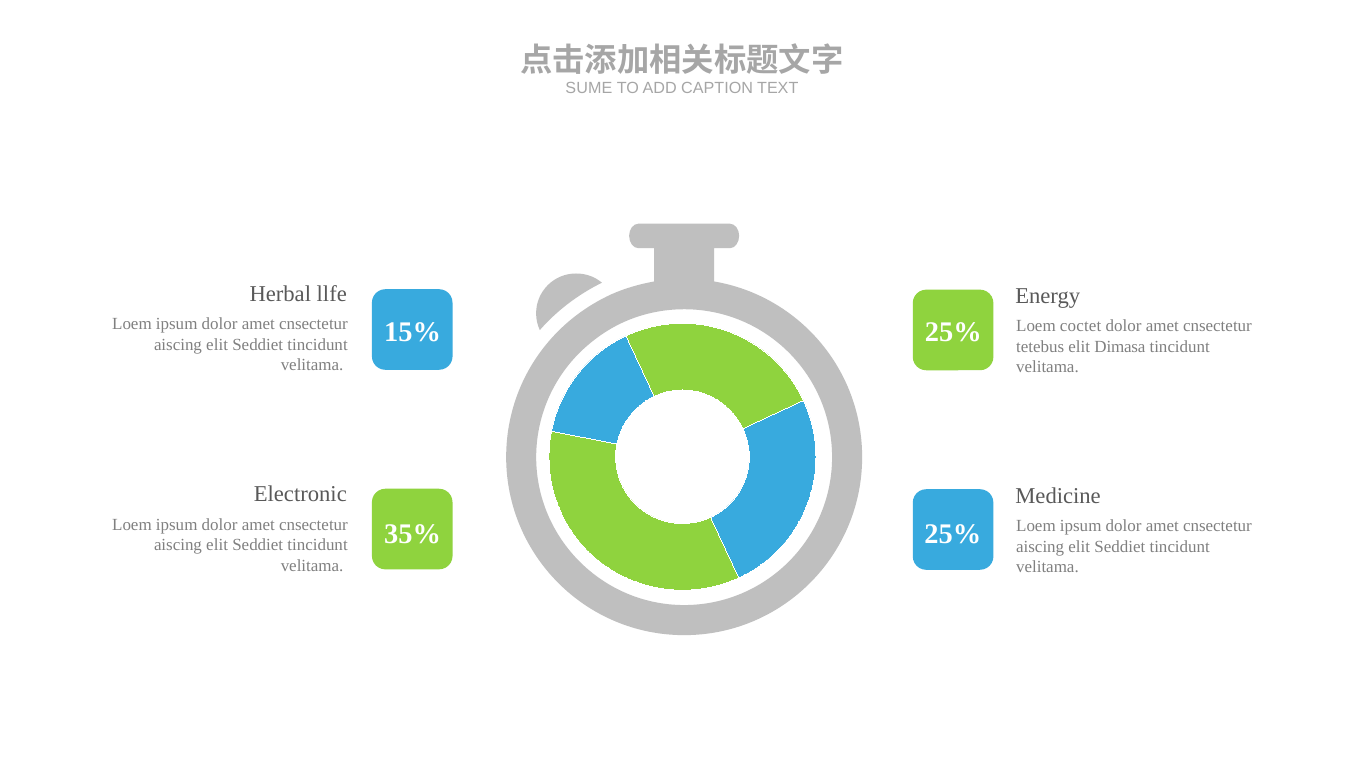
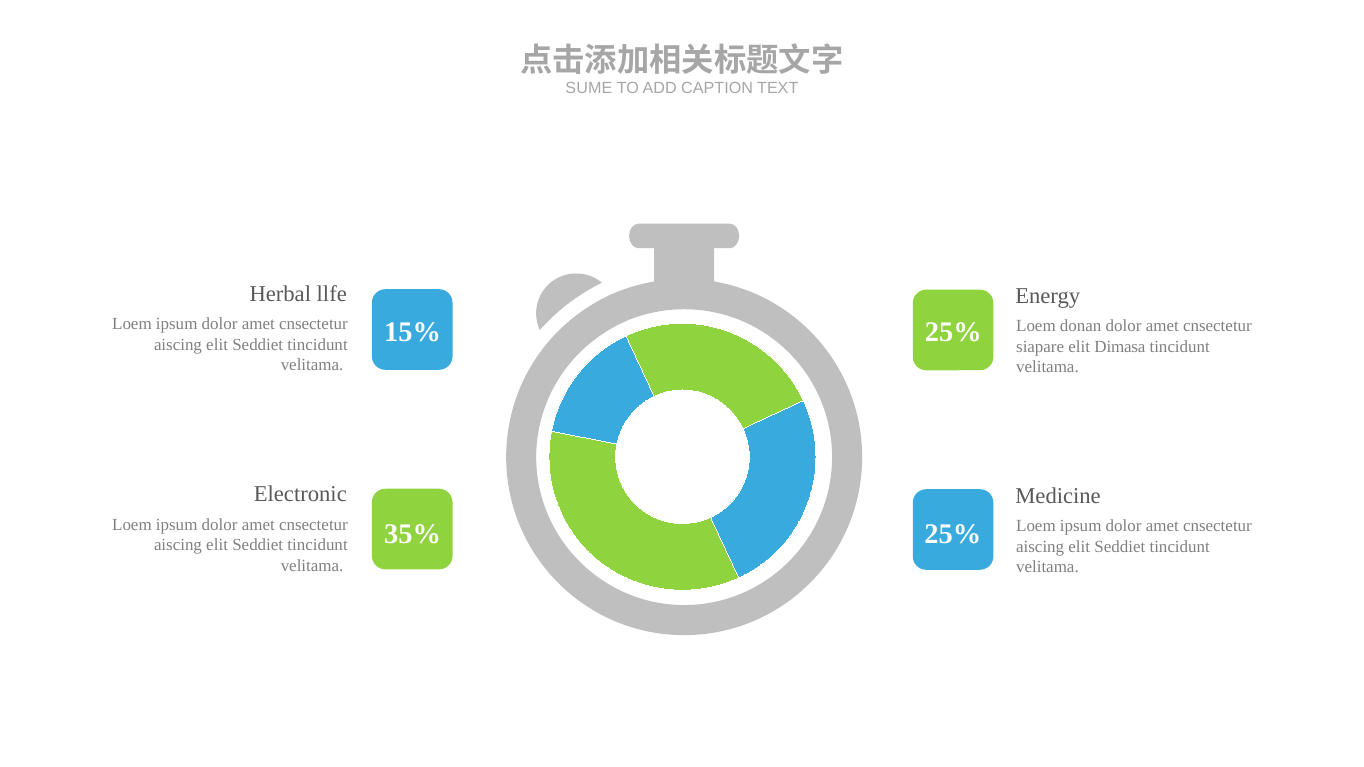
coctet: coctet -> donan (1081, 326)
tetebus: tetebus -> siapare (1040, 347)
